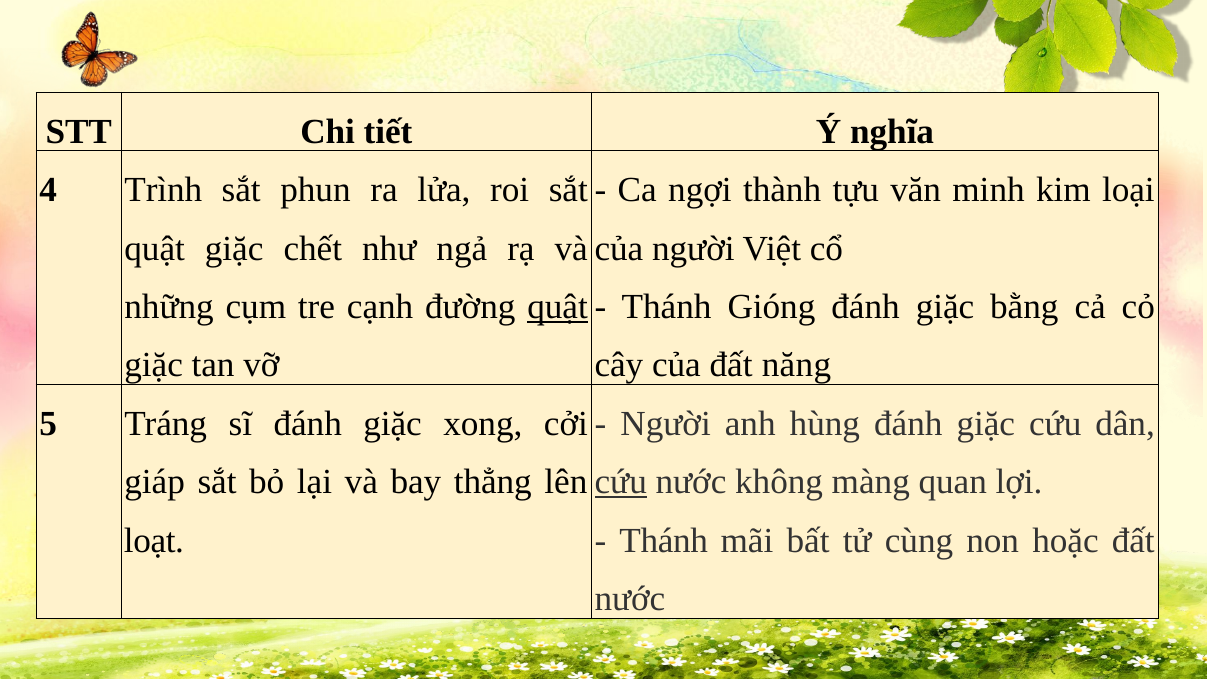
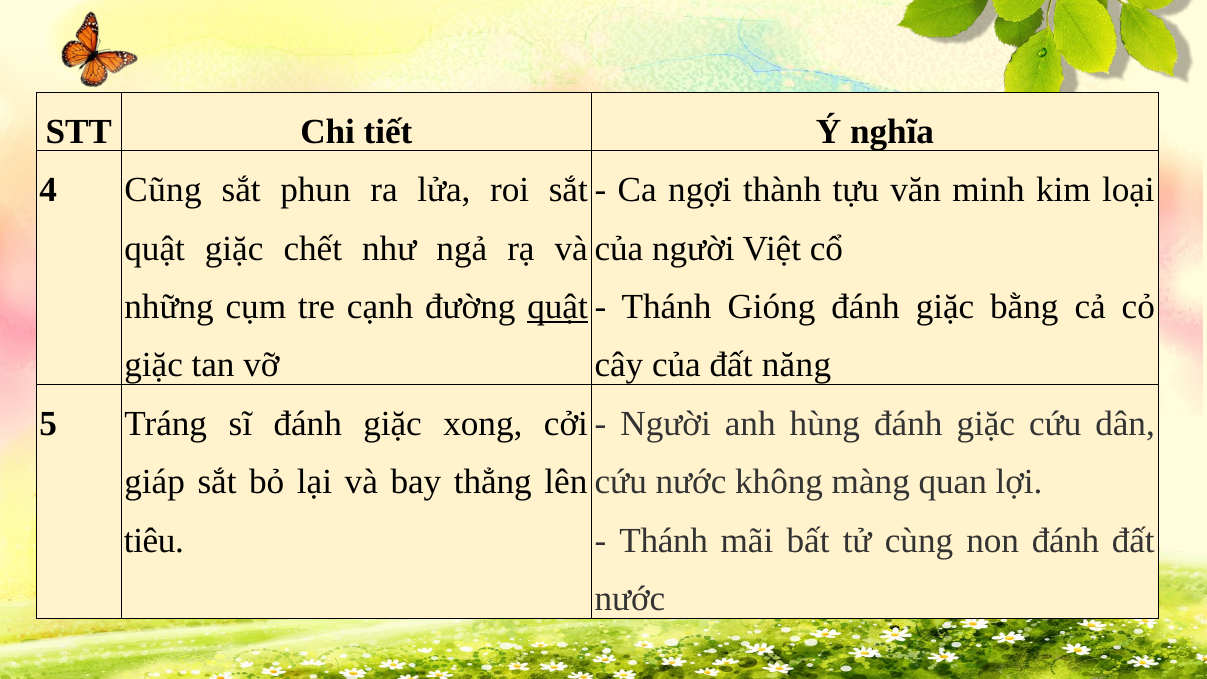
Trình: Trình -> Cũng (163, 190)
cứu underline: present -> none (621, 482)
loạt: loạt -> tiêu (154, 541)
non hoặc: hoặc -> đánh (1066, 541)
